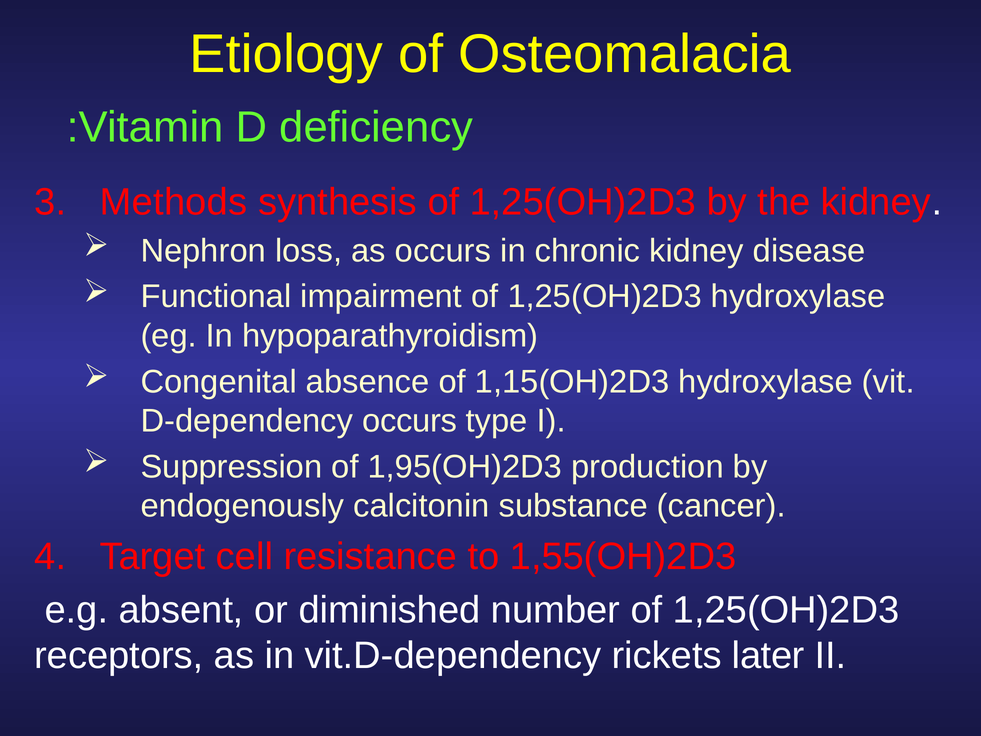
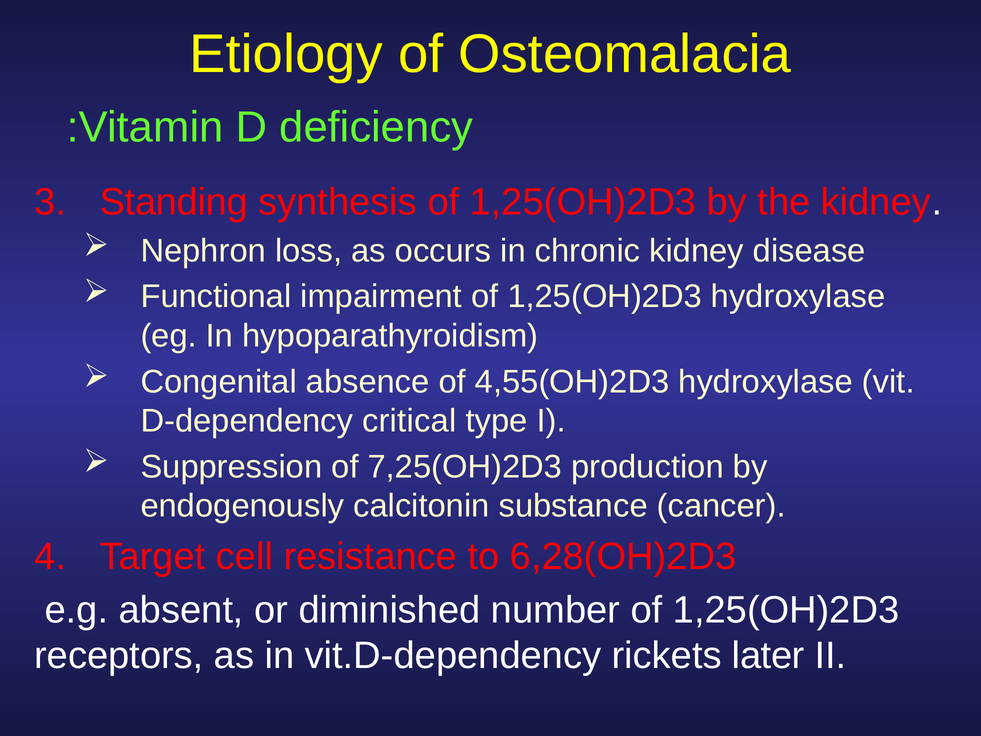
Methods: Methods -> Standing (174, 202)
1,15(OH)2D3: 1,15(OH)2D3 -> 4,55(OH)2D3 (572, 382)
D-dependency occurs: occurs -> critical (409, 421)
1,95(OH)2D3: 1,95(OH)2D3 -> 7,25(OH)2D3 (465, 467)
1,55(OH)2D3: 1,55(OH)2D3 -> 6,28(OH)2D3 (623, 556)
